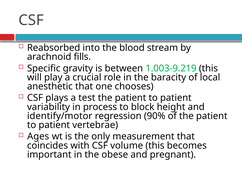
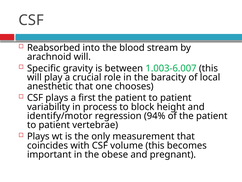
arachnoid fills: fills -> will (82, 57)
1.003-9.219: 1.003-9.219 -> 1.003-6.007 (171, 68)
test: test -> first (87, 98)
90%: 90% -> 94% (155, 116)
Ages: Ages -> Plays (38, 136)
